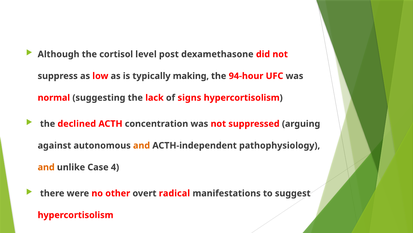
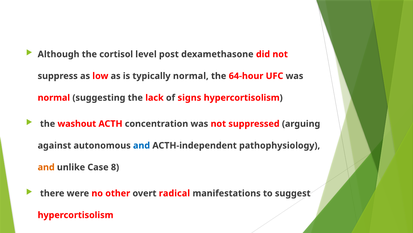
typically making: making -> normal (191, 76)
94-hour: 94-hour -> 64-hour (246, 76)
declined: declined -> washout (77, 123)
and colour: orange -> blue (142, 145)
4: 4 -> 8 (115, 167)
